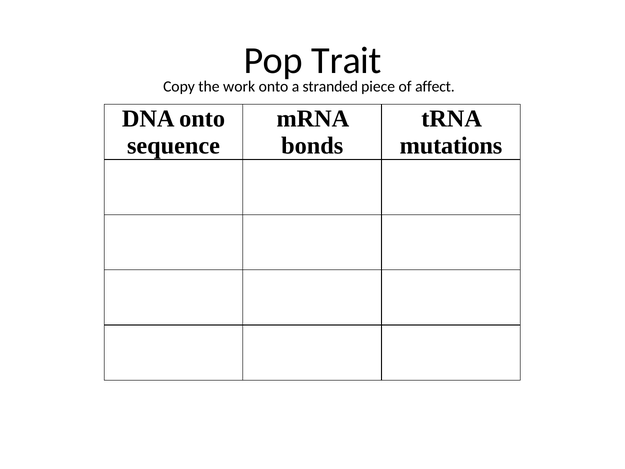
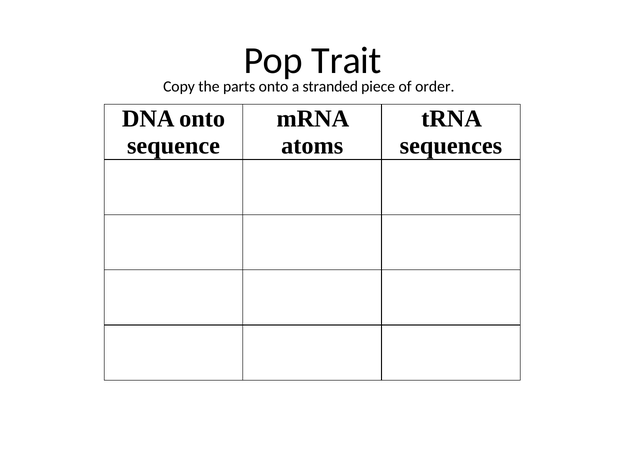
work: work -> parts (239, 86)
affect: affect -> order (435, 86)
bonds: bonds -> atoms (312, 145)
mutations: mutations -> sequences (451, 145)
